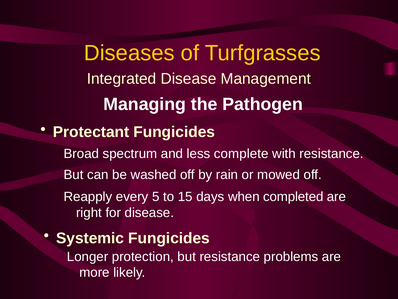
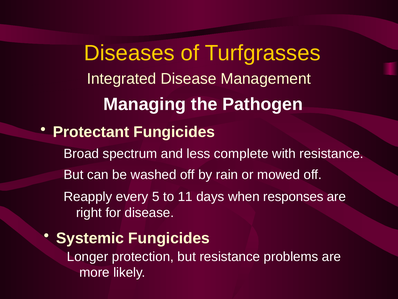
15: 15 -> 11 (185, 197)
completed: completed -> responses (293, 197)
